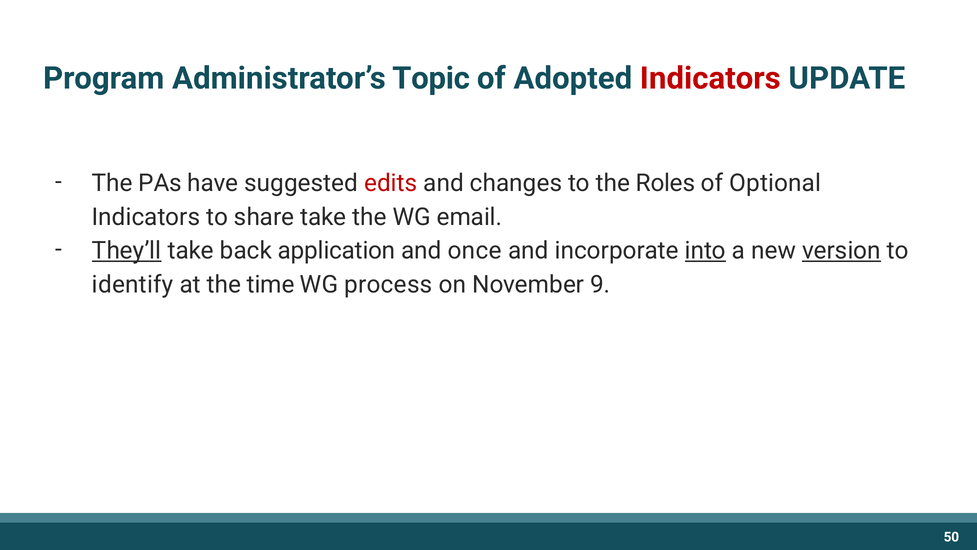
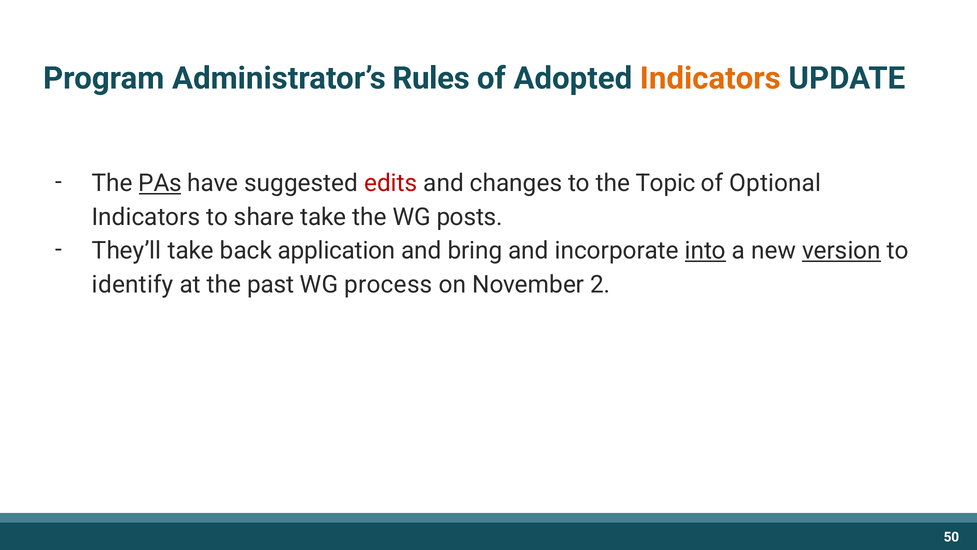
Topic: Topic -> Rules (431, 78)
Indicators colour: red -> orange (710, 78)
PAs underline: none -> present (160, 183)
Roles: Roles -> Topic (666, 183)
email: email -> posts (470, 217)
They’ll underline: present -> none (127, 251)
once: once -> bring (475, 251)
time: time -> past (271, 284)
9: 9 -> 2 (600, 284)
